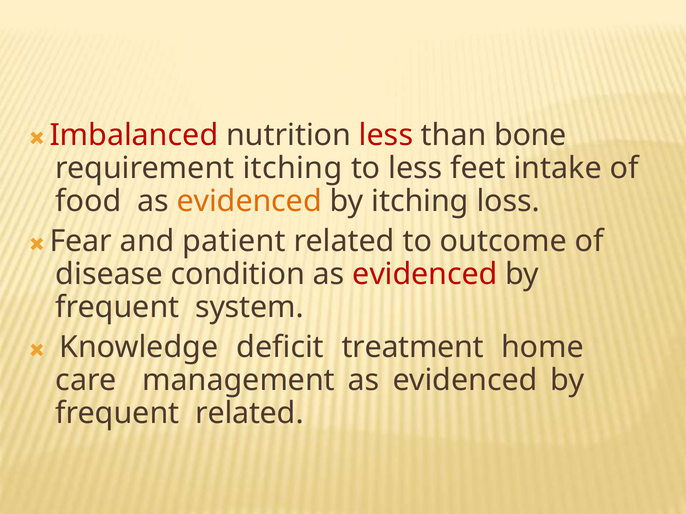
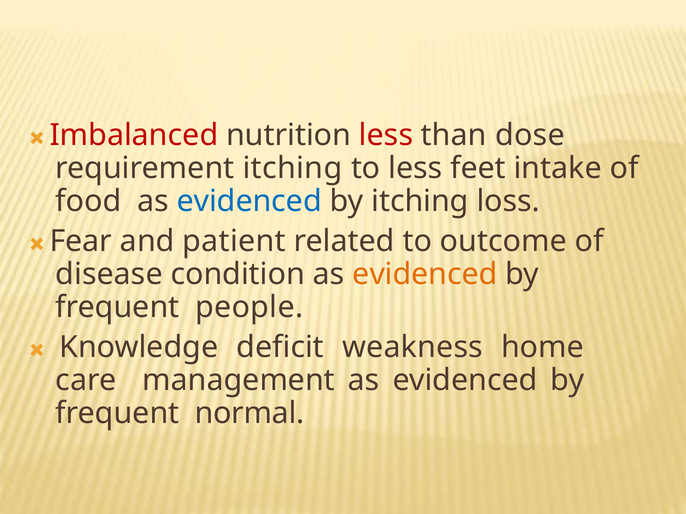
bone: bone -> dose (530, 135)
evidenced colour: orange -> blue (249, 201)
evidenced colour: red -> orange (425, 275)
system: system -> people (249, 308)
treatment: treatment -> weakness (412, 348)
frequent related: related -> normal (249, 414)
